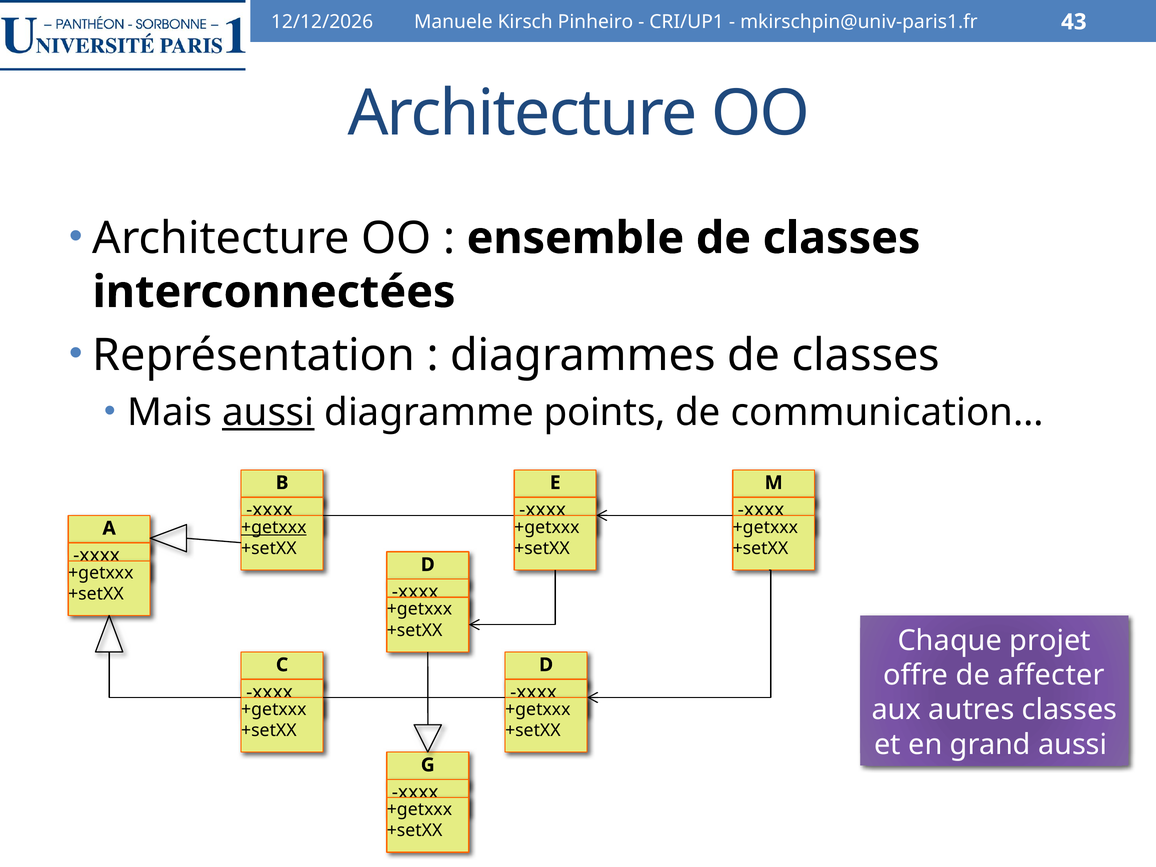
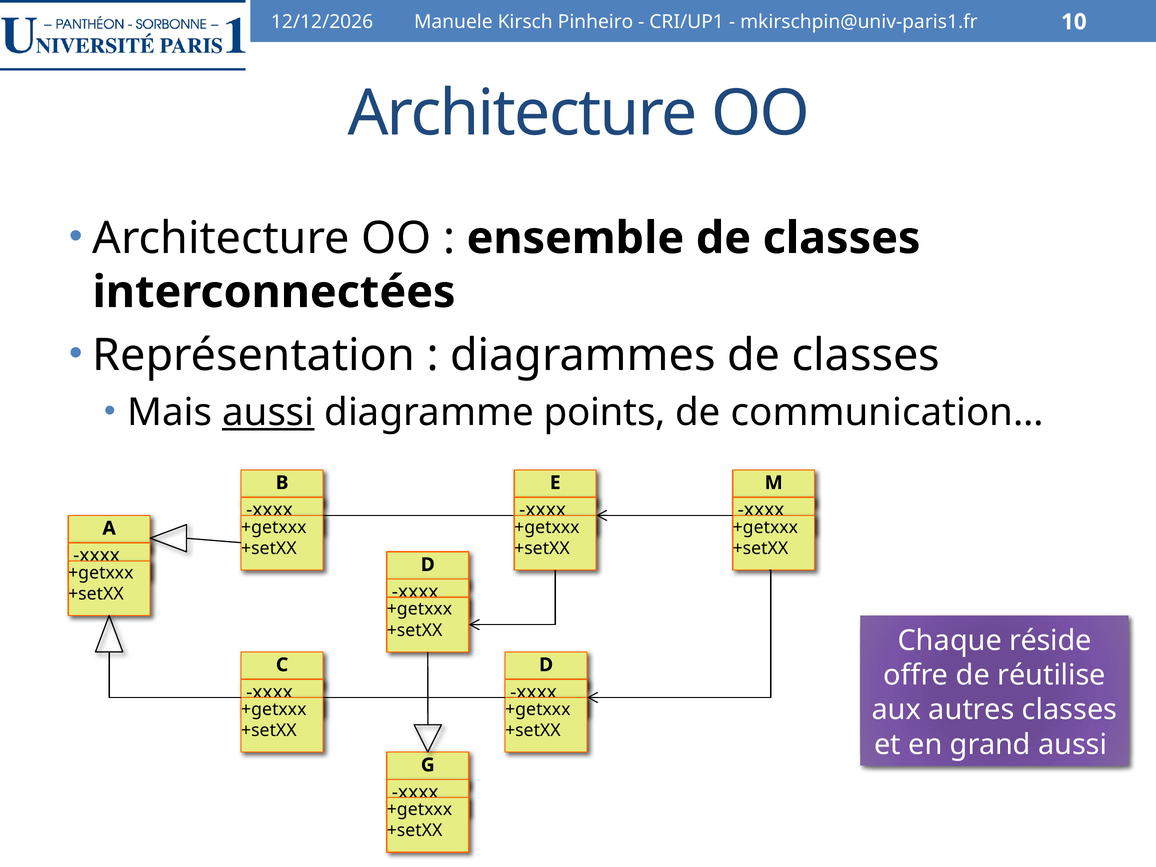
43: 43 -> 10 (1074, 22)
+getxxx underline: present -> none (274, 527)
projet: projet -> réside (1050, 641)
affecter: affecter -> réutilise (1052, 675)
